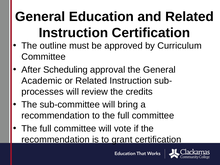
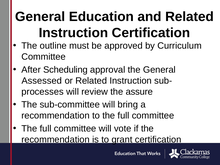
Academic: Academic -> Assessed (42, 81)
credits: credits -> assure (139, 92)
